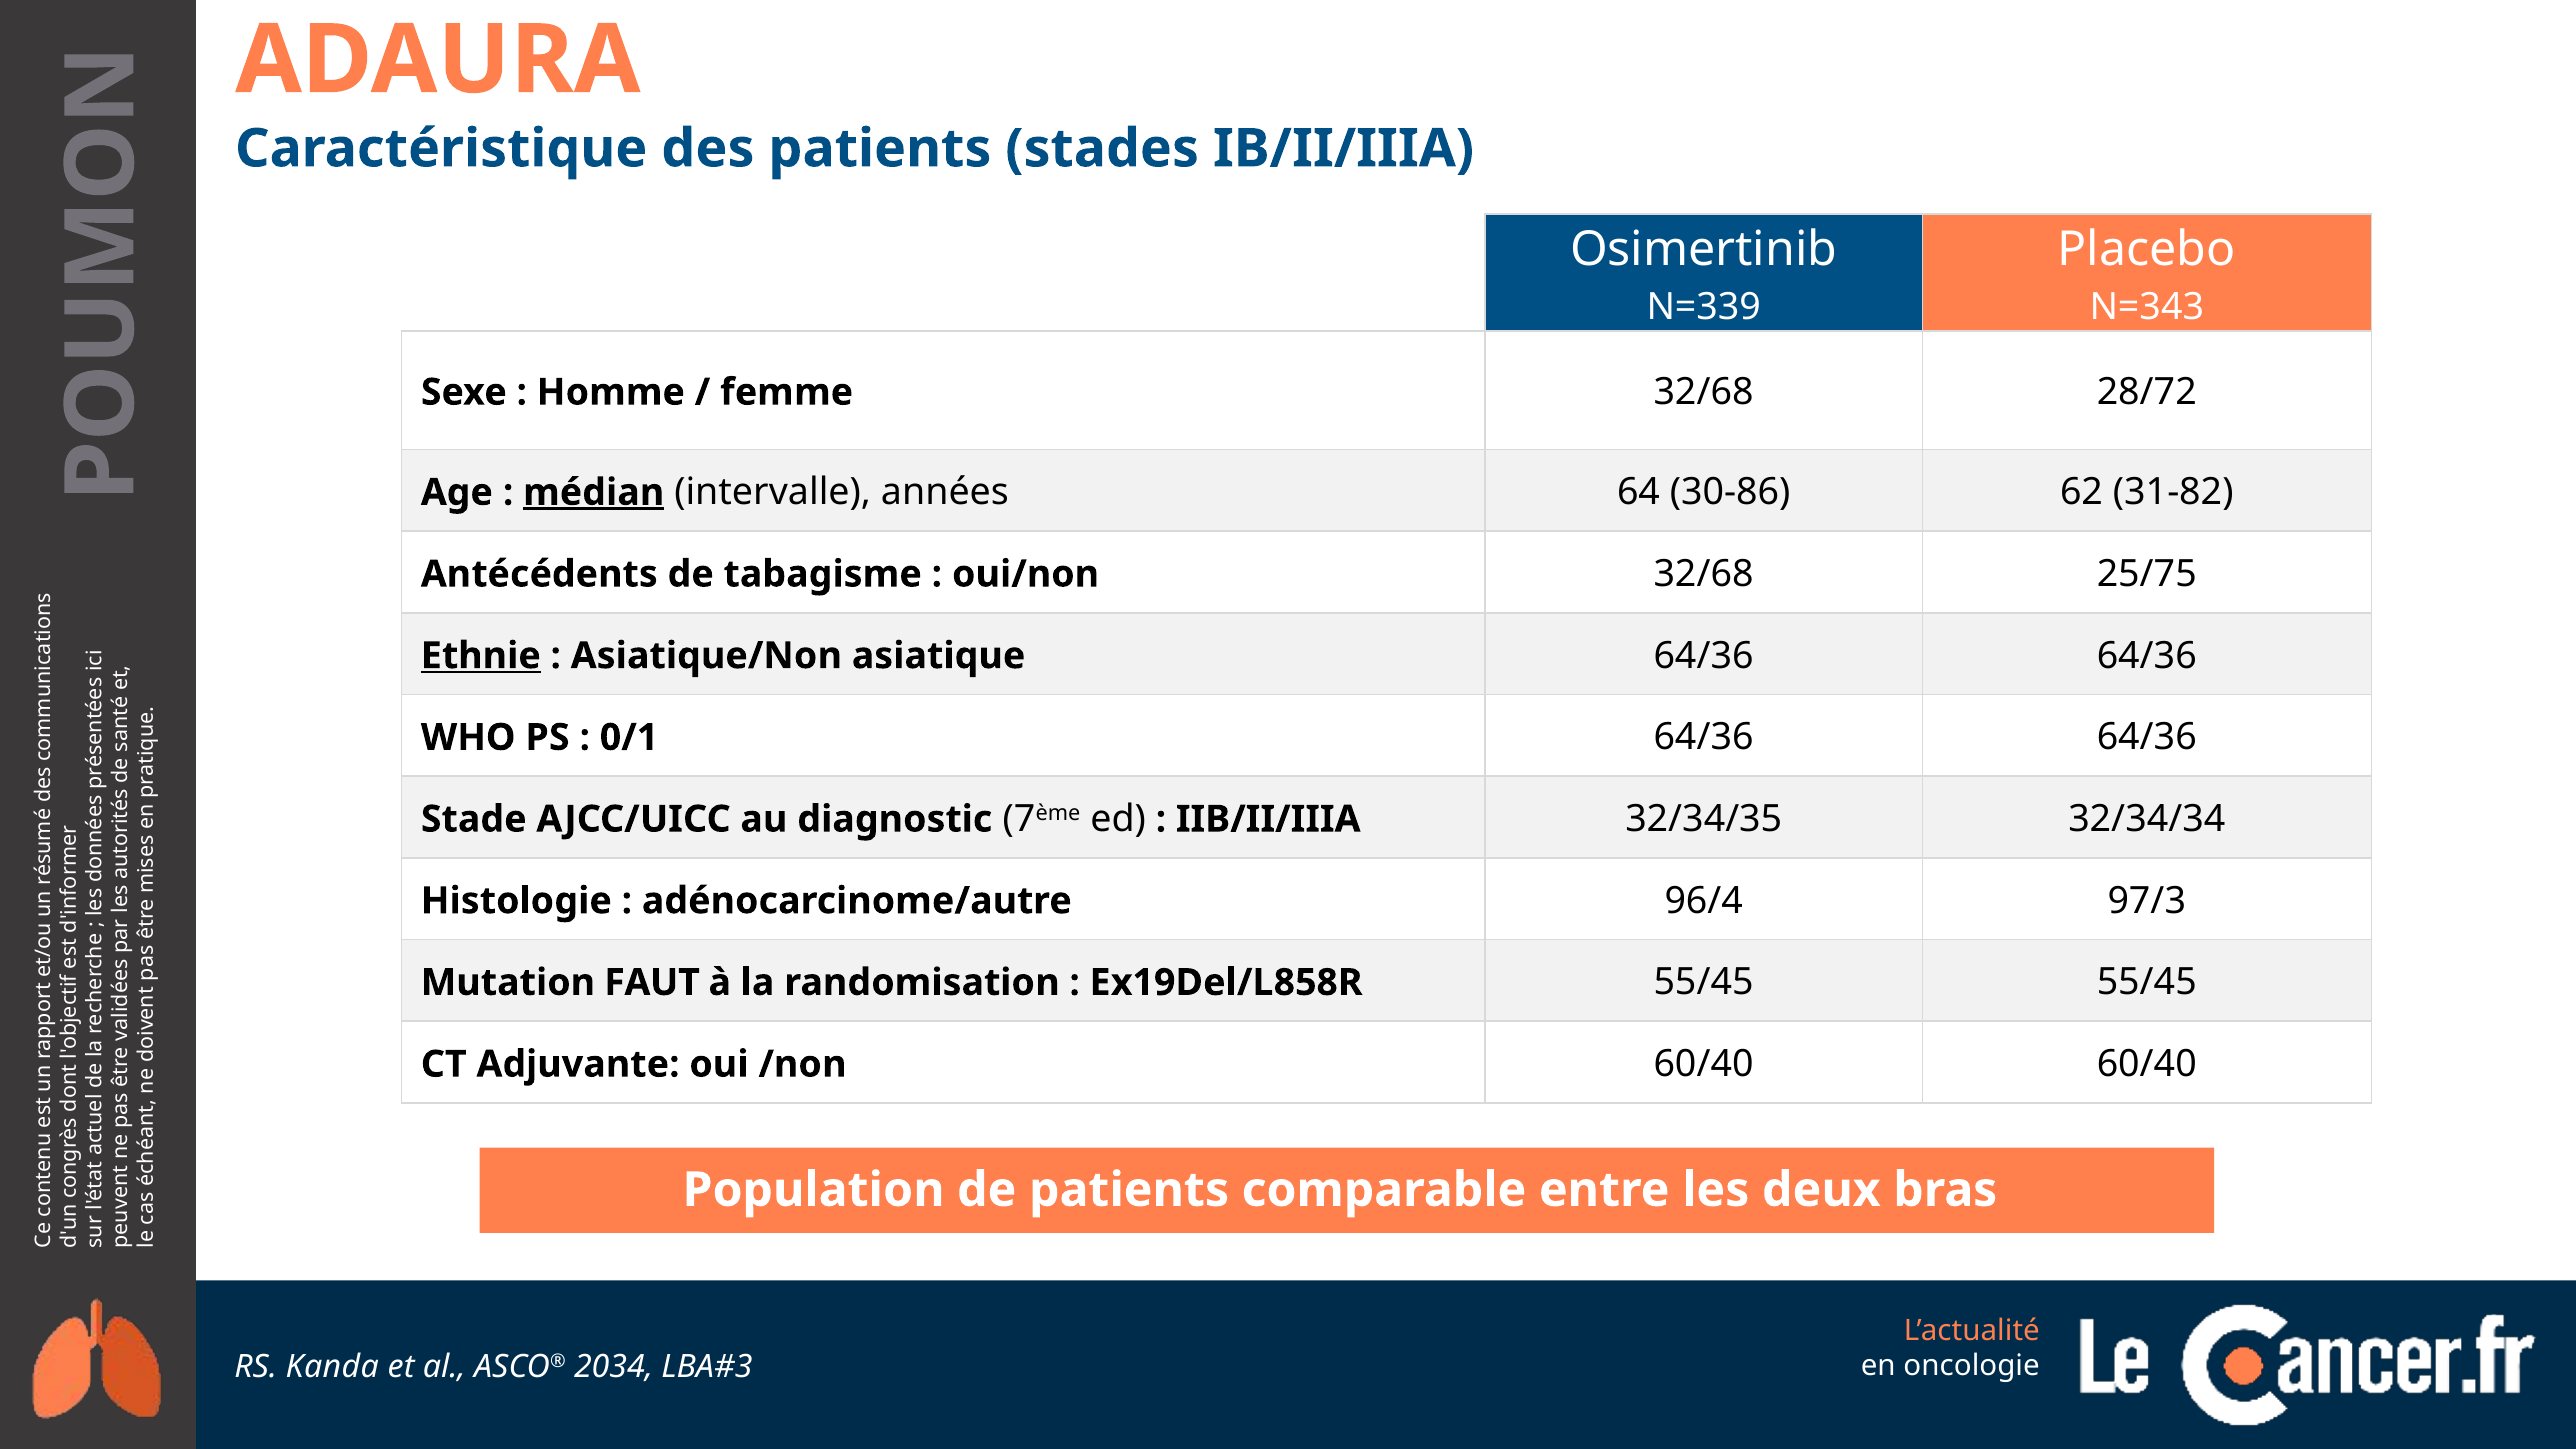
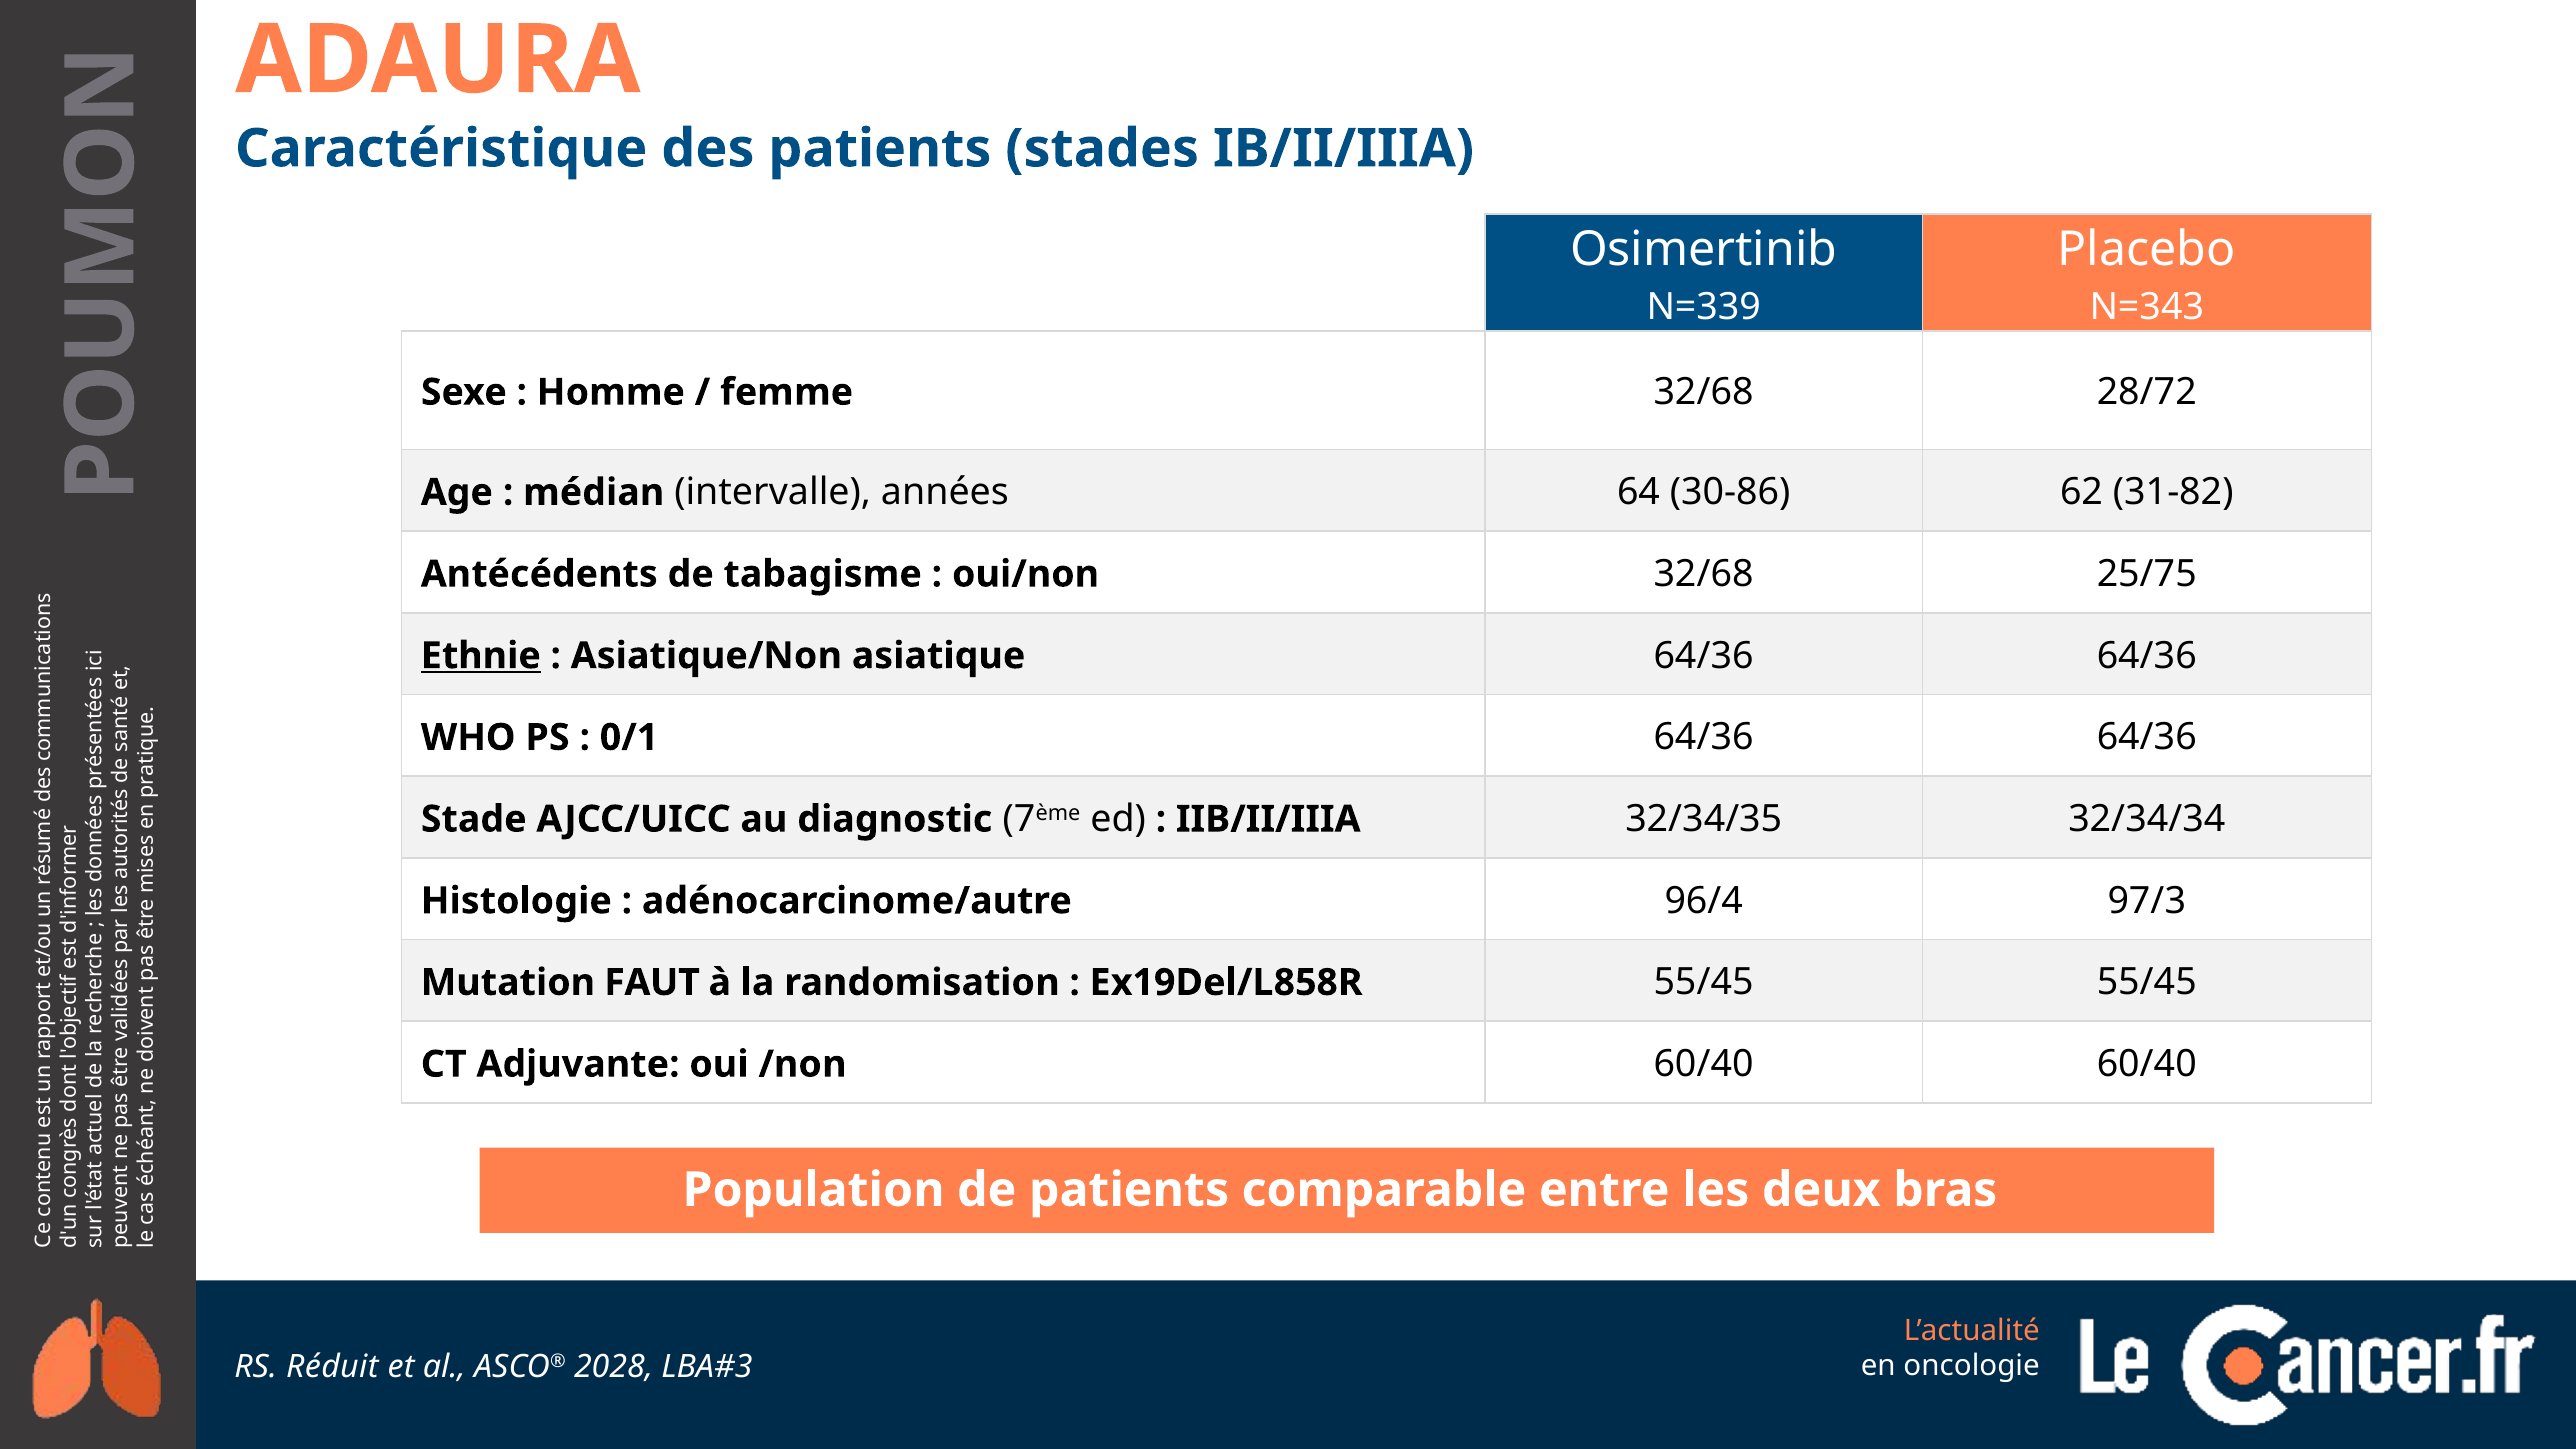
médian underline: present -> none (594, 492)
Kanda: Kanda -> Réduit (332, 1367)
2034: 2034 -> 2028 (614, 1367)
